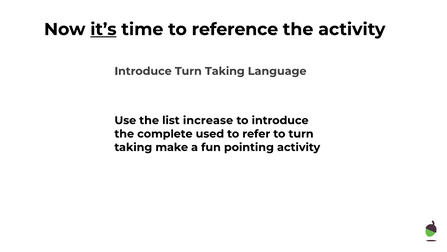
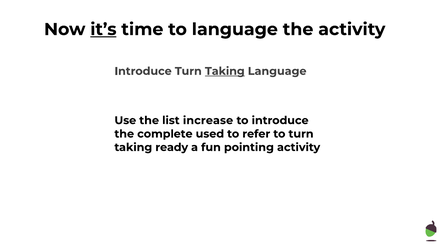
to reference: reference -> language (235, 29)
Taking underline: none -> present (225, 71)
make: make -> ready (172, 147)
